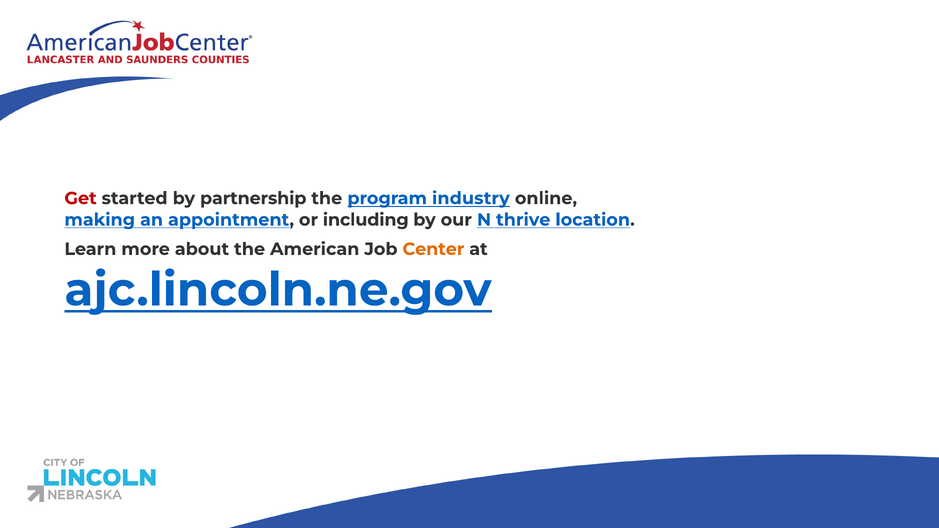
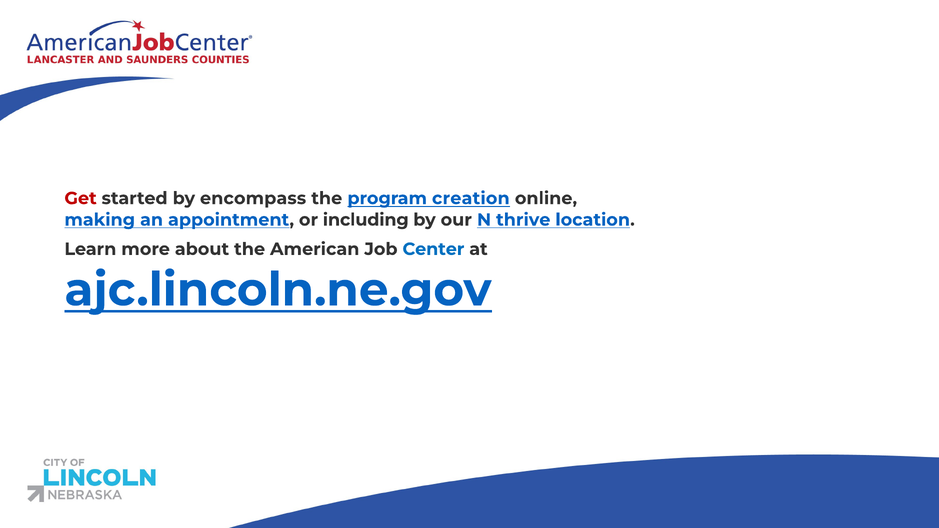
partnership: partnership -> encompass (253, 198)
industry: industry -> creation (471, 198)
Center colour: orange -> blue (433, 249)
